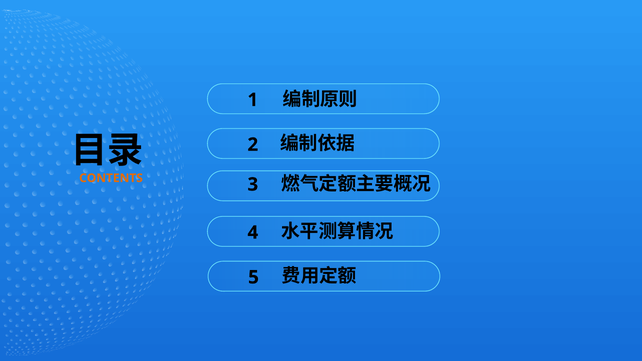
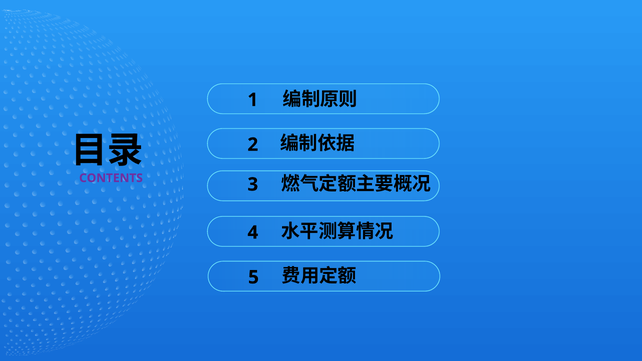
CONTENTS colour: orange -> purple (111, 178)
